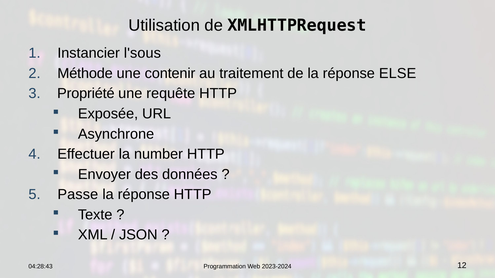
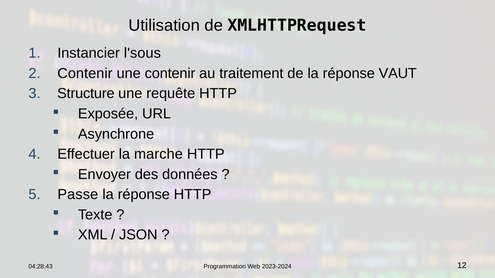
Méthode: Méthode -> Contenir (85, 73)
ELSE: ELSE -> VAUT (398, 73)
Propriété: Propriété -> Structure (86, 94)
number: number -> marche (158, 154)
